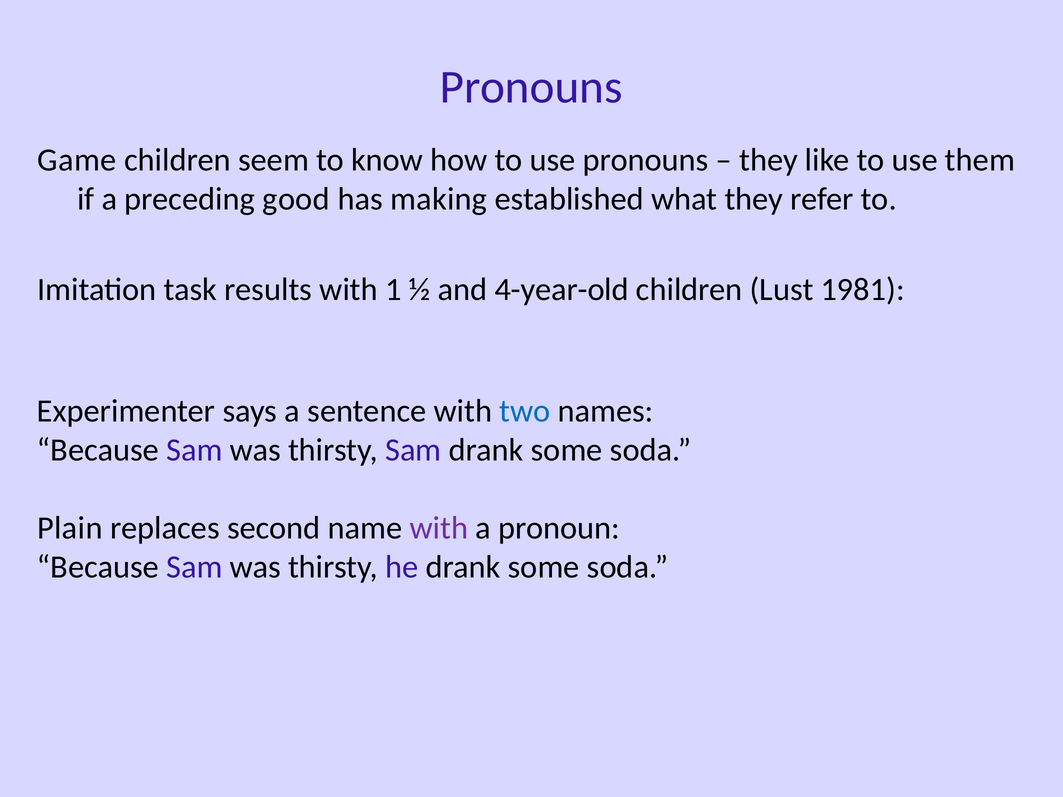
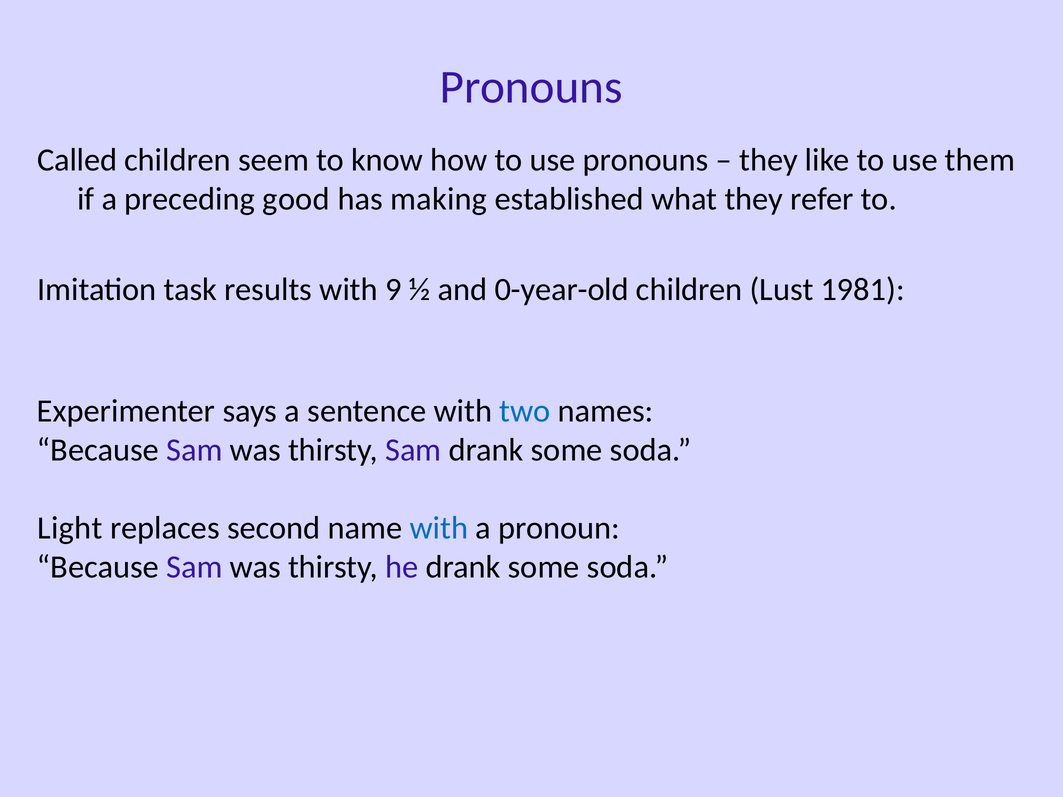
Game: Game -> Called (77, 160)
1: 1 -> 9 (393, 290)
4-year-old: 4-year-old -> 0-year-old (562, 290)
Plain: Plain -> Light (70, 528)
with colour: purple -> blue (439, 528)
